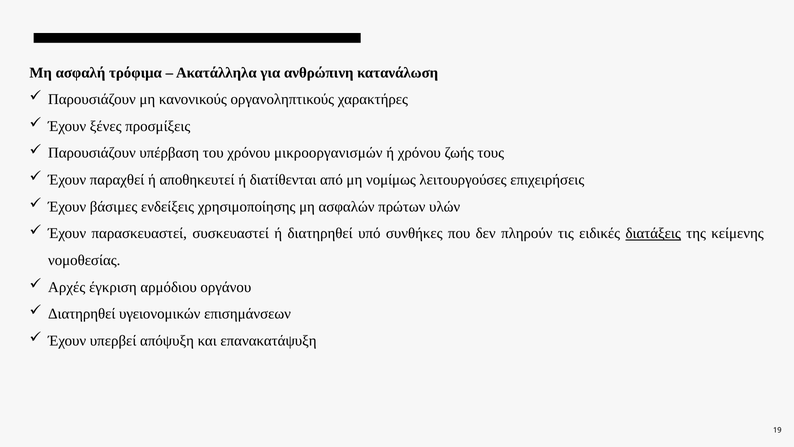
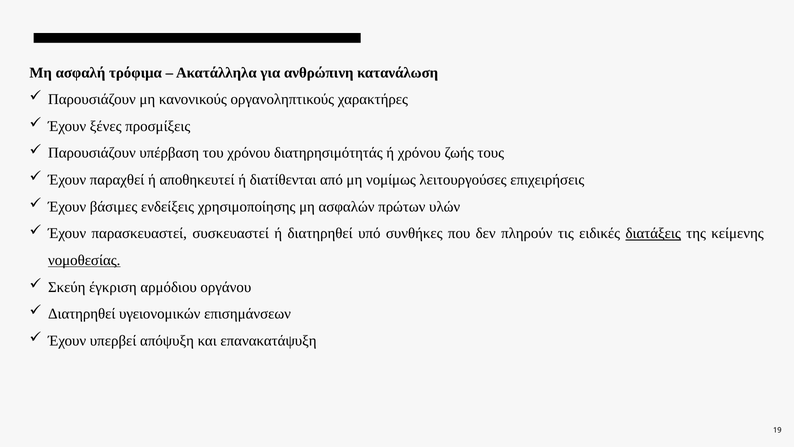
μικροοργανισμών: μικροοργανισμών -> διατηρησιμότητάς (328, 153)
νομοθεσίας underline: none -> present (84, 260)
Αρχές: Αρχές -> Σκεύη (67, 287)
